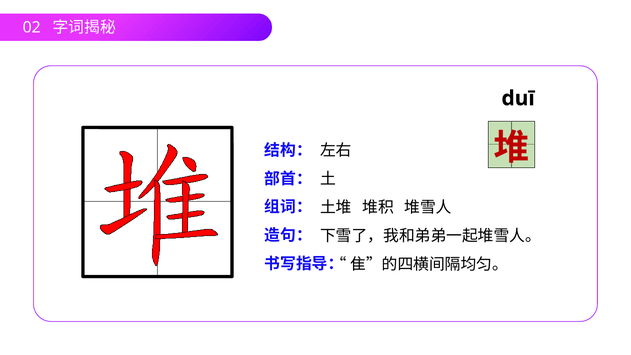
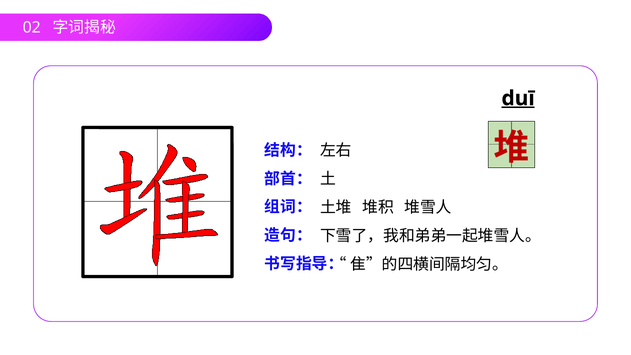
duī underline: none -> present (518, 98)
